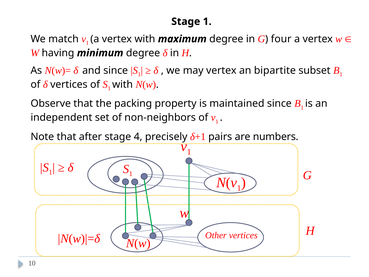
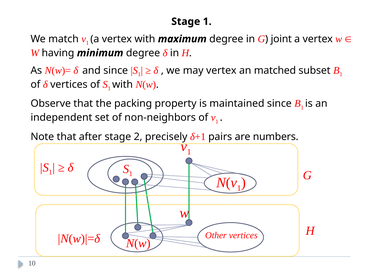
four: four -> joint (281, 39)
bipartite: bipartite -> matched (275, 70)
4: 4 -> 2 (138, 137)
